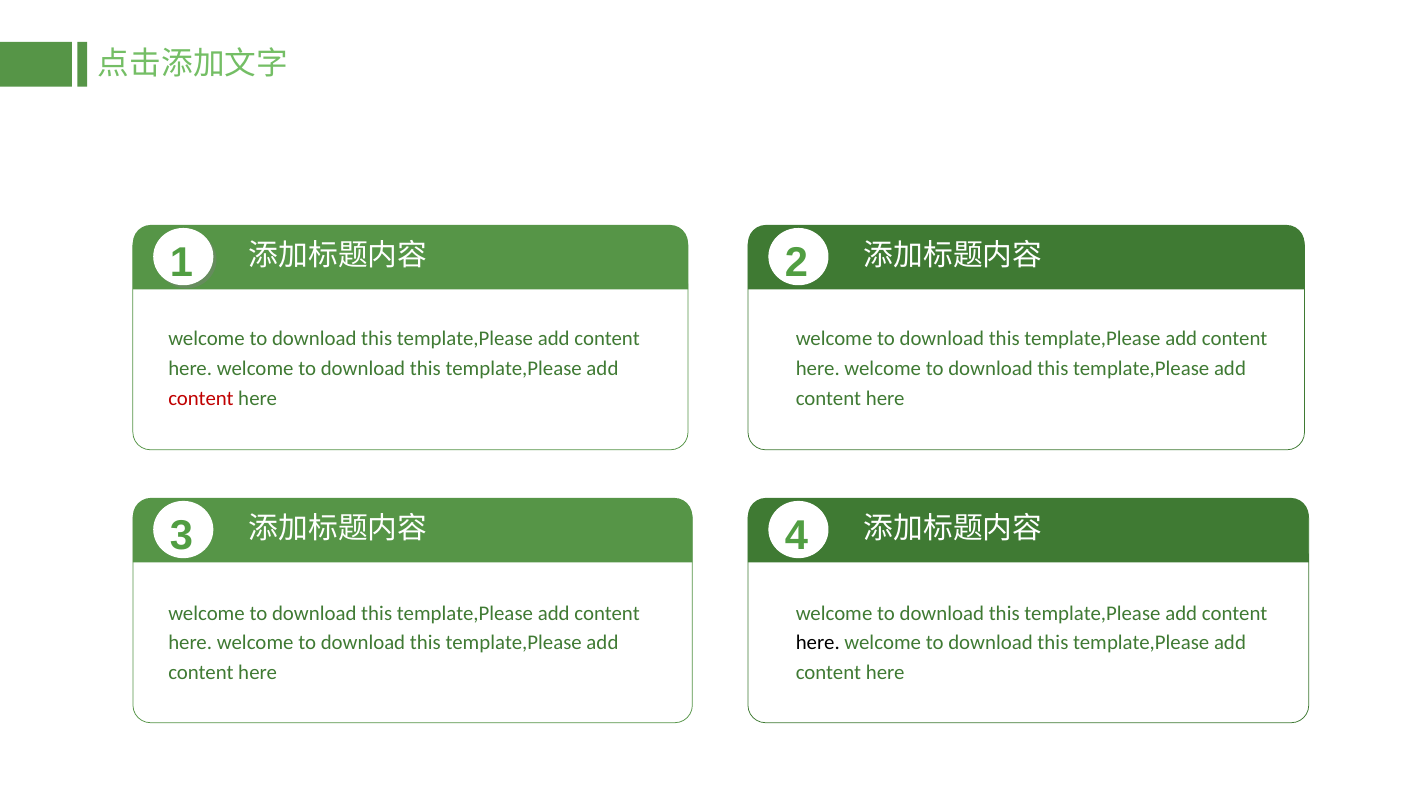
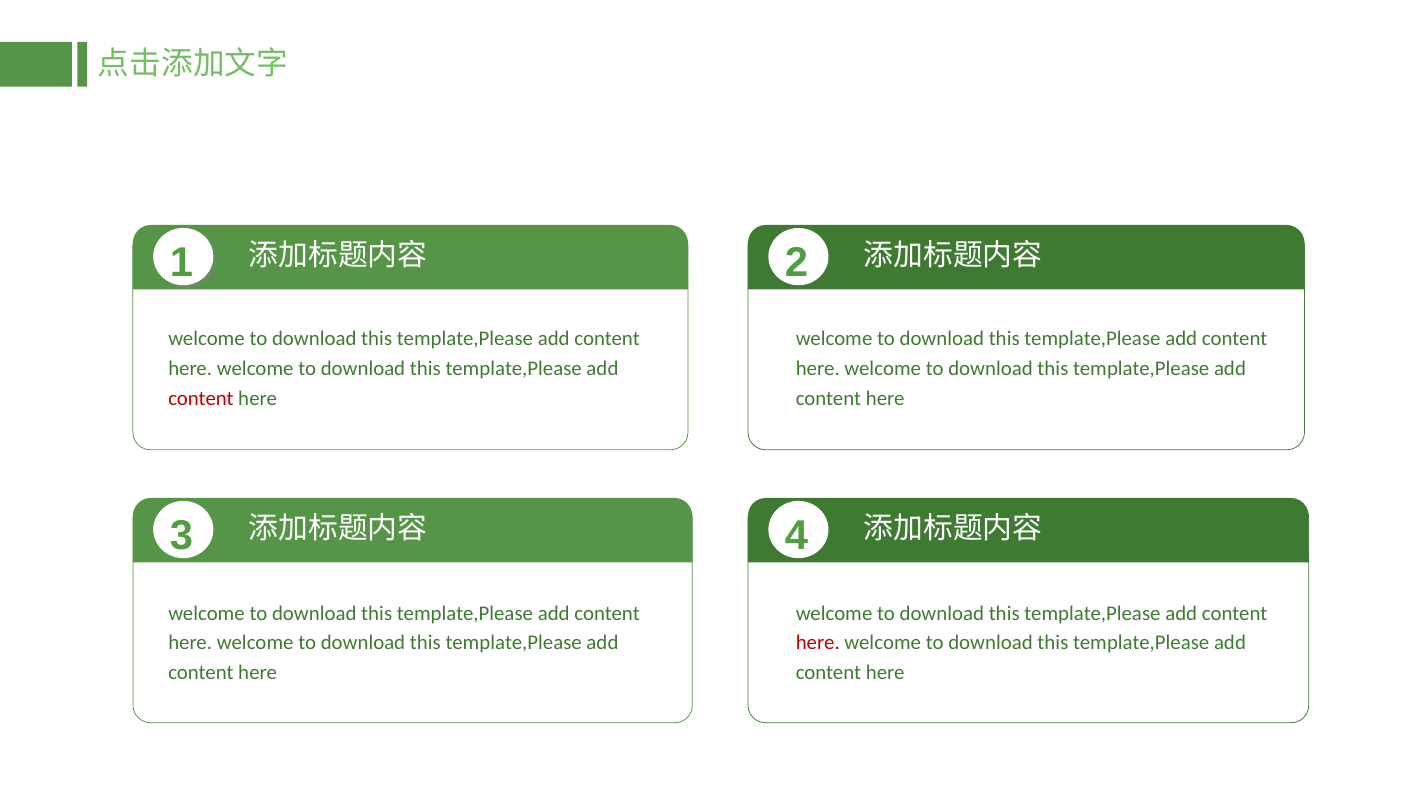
here colour: black -> red (818, 643)
